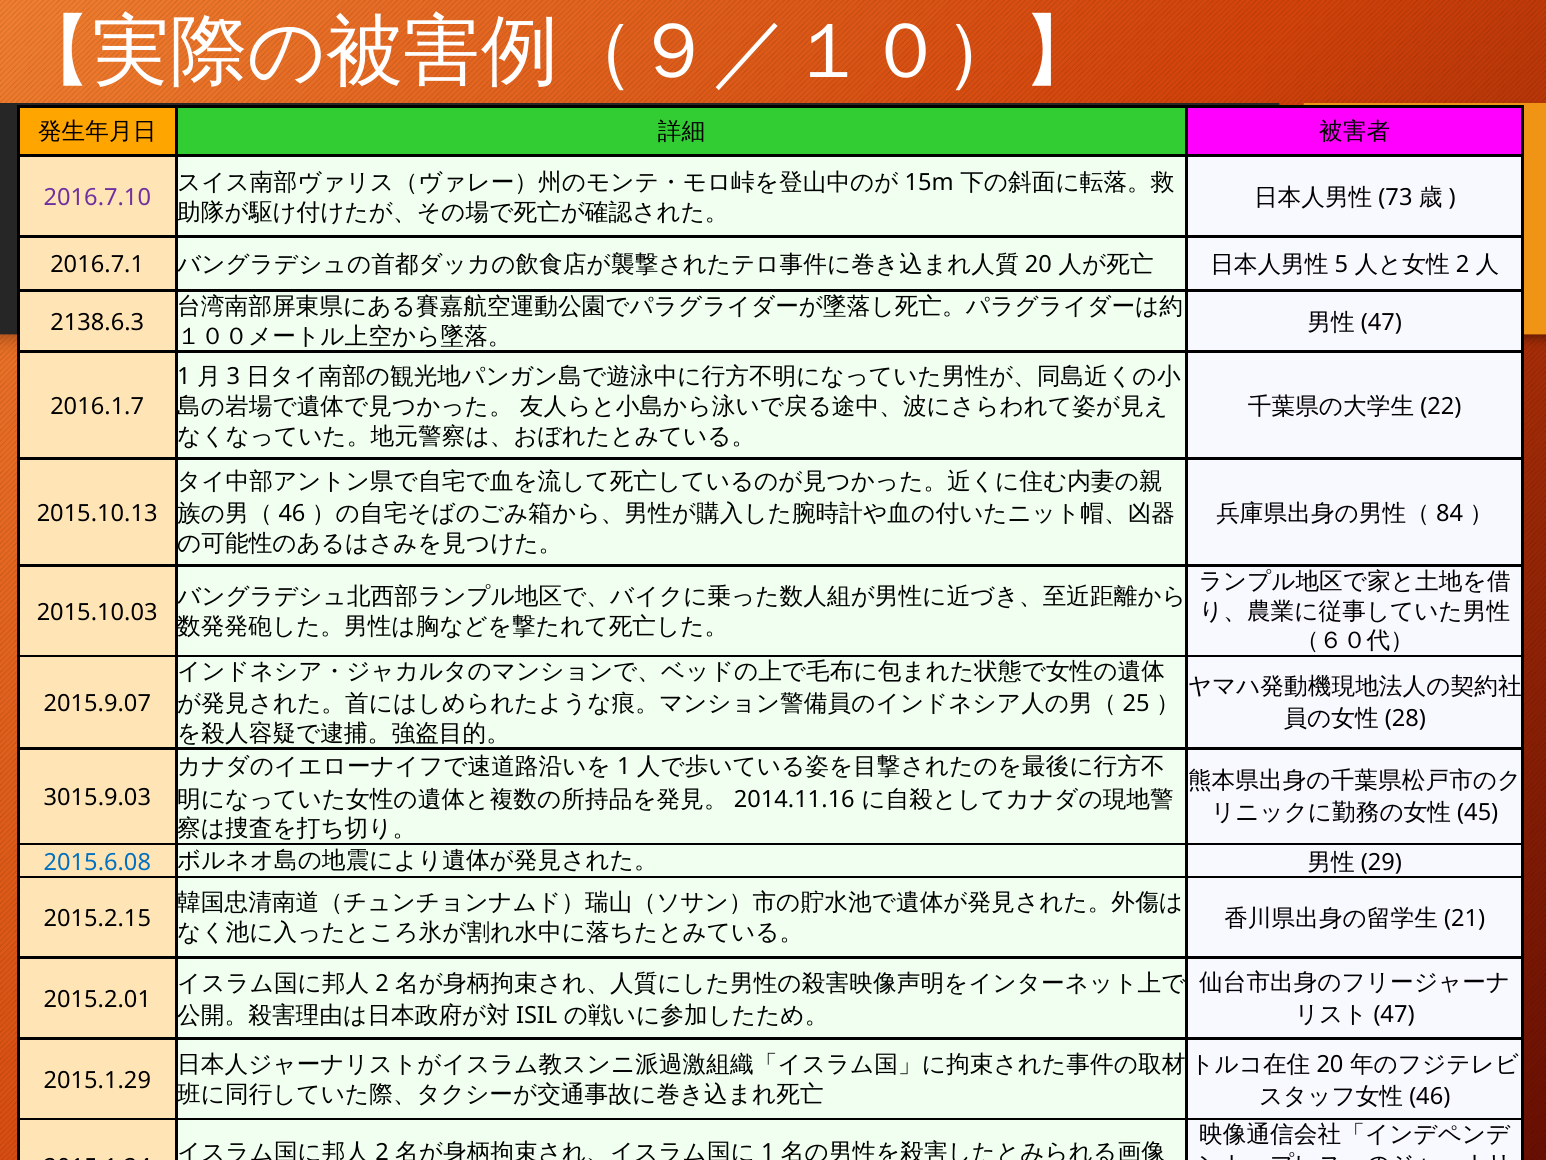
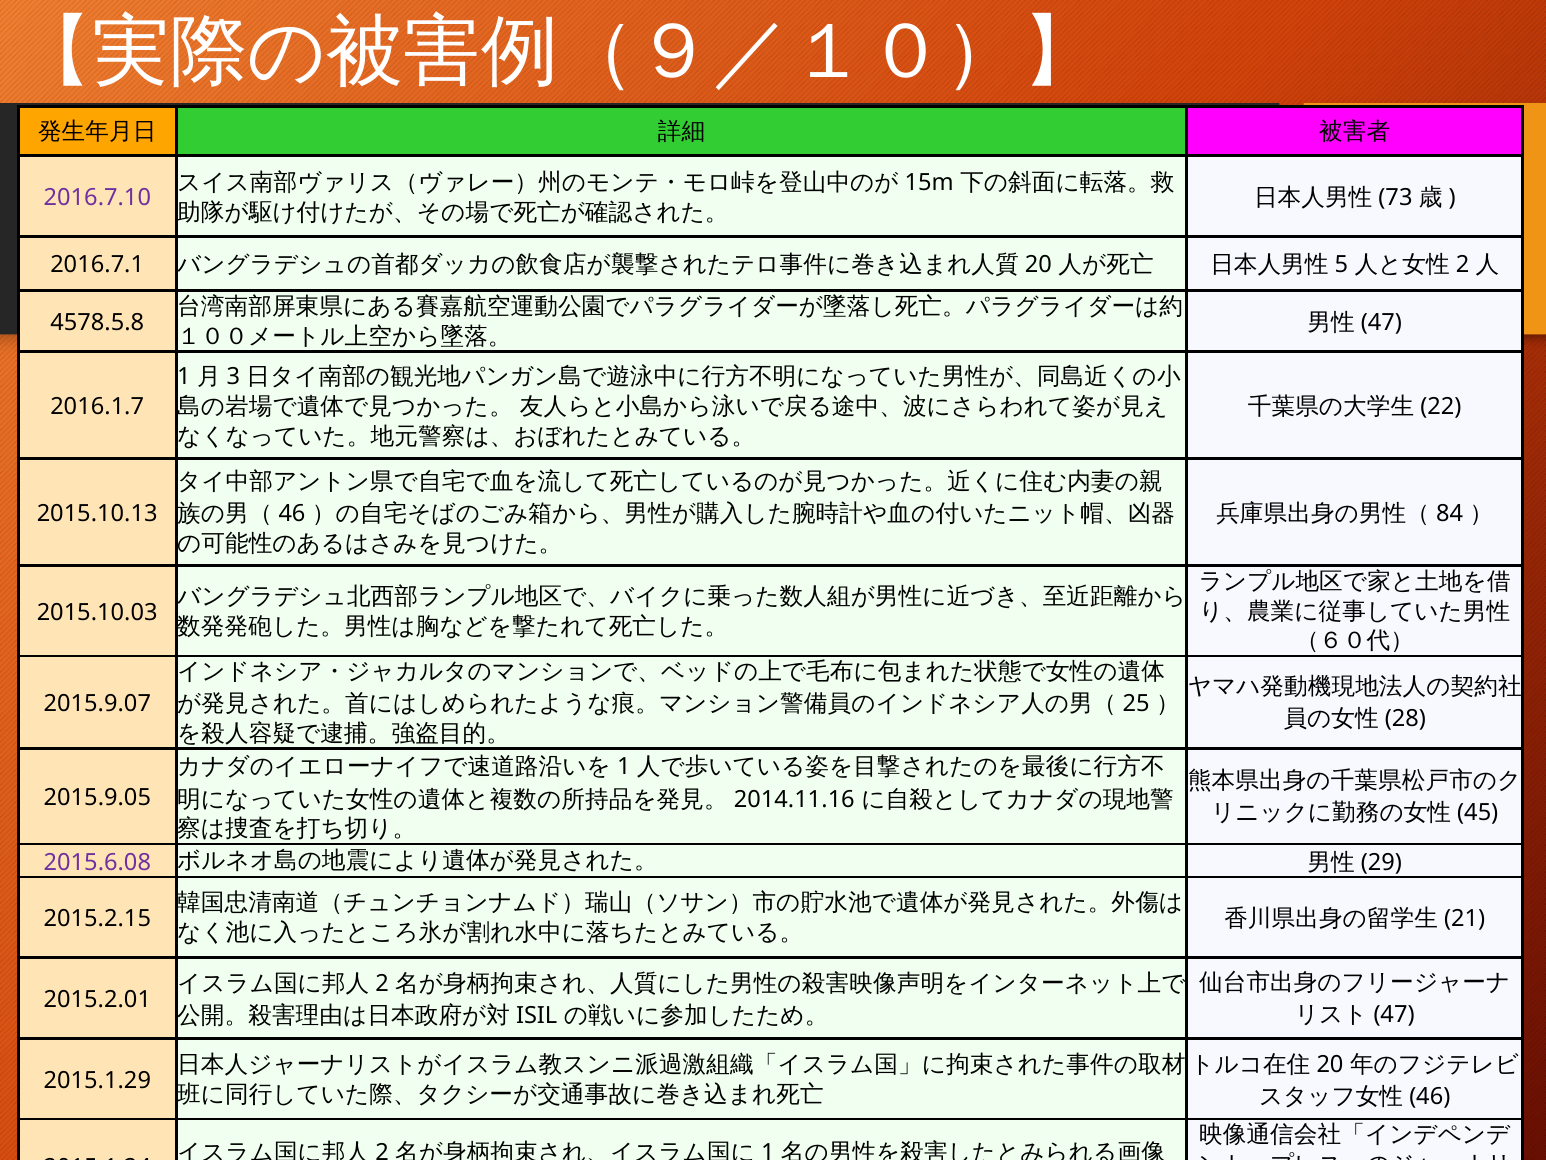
2138.6.3: 2138.6.3 -> 4578.5.8 (97, 322)
3015.9.03: 3015.9.03 -> 2015.9.05 (97, 798)
2015.6.08 colour: blue -> purple (97, 862)
